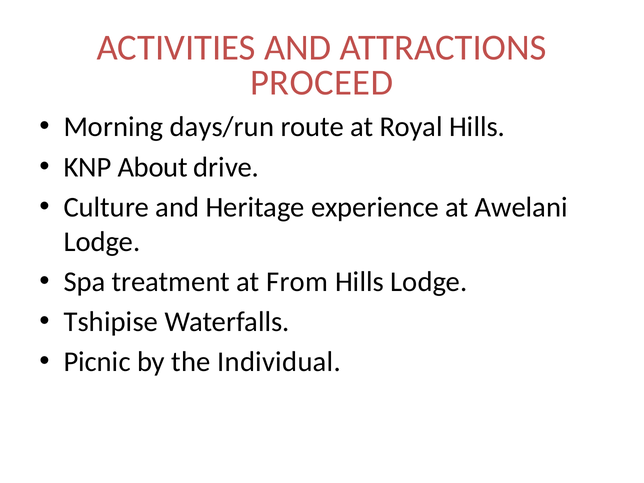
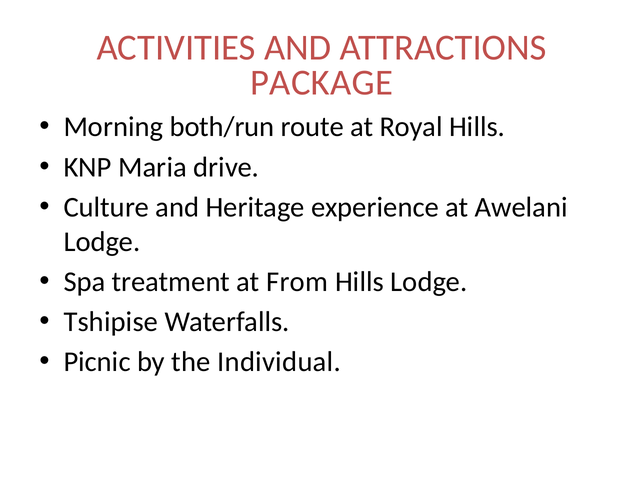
PROCEED: PROCEED -> PACKAGE (322, 83)
days/run: days/run -> both/run (222, 127)
About: About -> Maria (152, 167)
